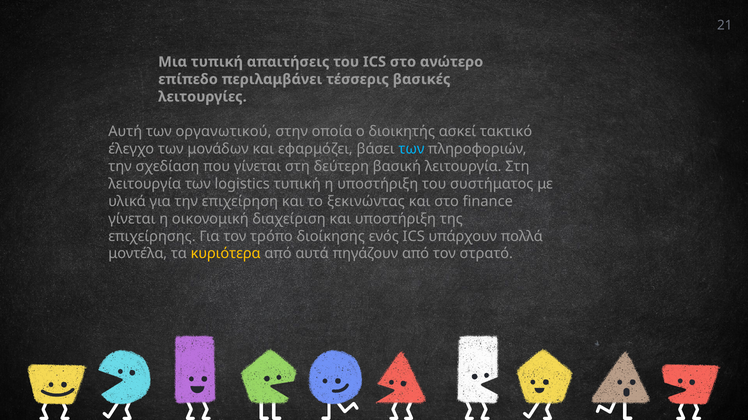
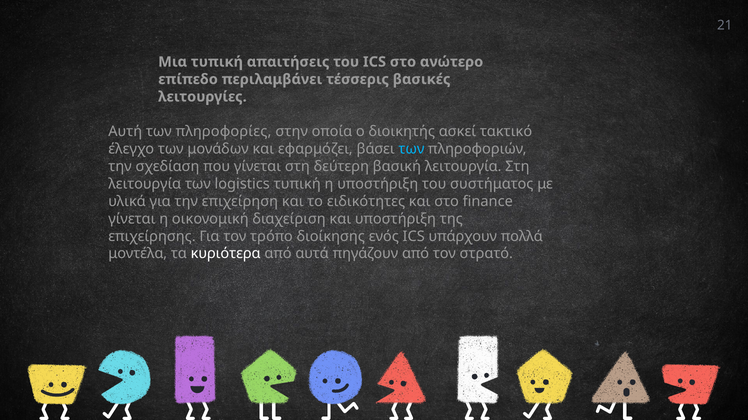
οργανωτικού: οργανωτικού -> πληροφορίες (224, 132)
ξεκινώντας: ξεκινώντας -> ειδικότητες (366, 202)
κυριότερα colour: yellow -> white (226, 254)
